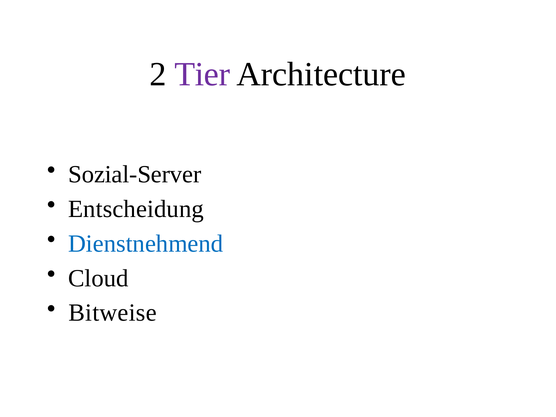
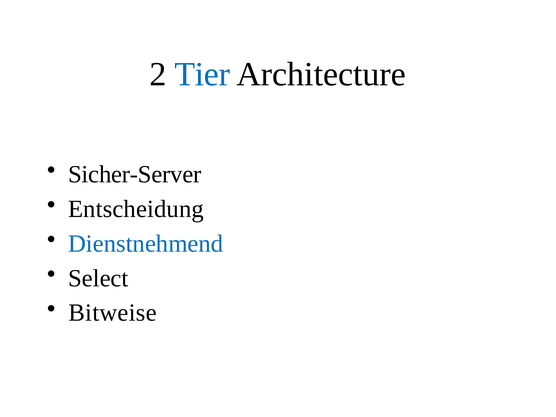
Tier colour: purple -> blue (202, 74)
Sozial-Server: Sozial-Server -> Sicher-Server (135, 174)
Cloud: Cloud -> Select (98, 278)
